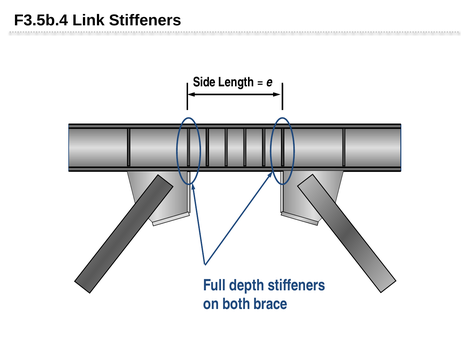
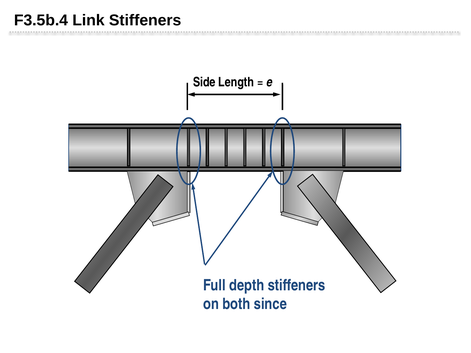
brace: brace -> since (270, 304)
